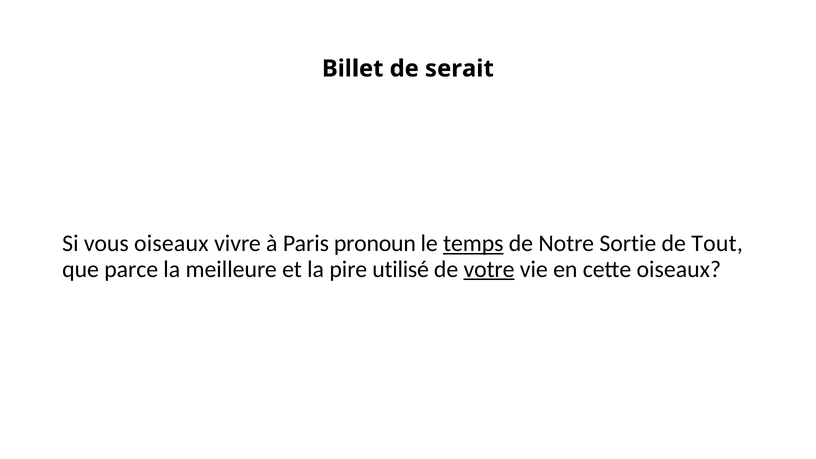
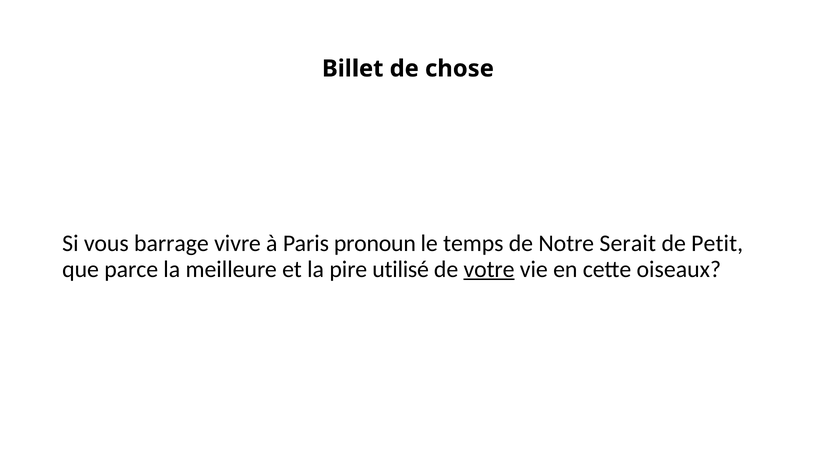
serait: serait -> chose (459, 69)
vous oiseaux: oiseaux -> barrage (171, 243)
temps underline: present -> none (473, 243)
Sortie: Sortie -> Serait (628, 243)
Tout: Tout -> Petit (717, 243)
